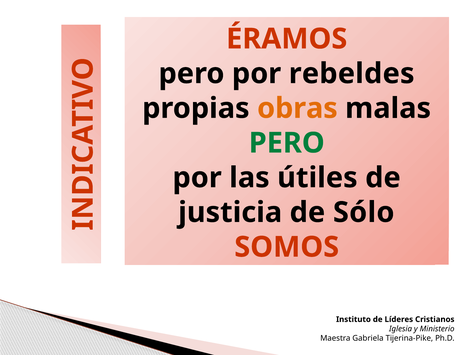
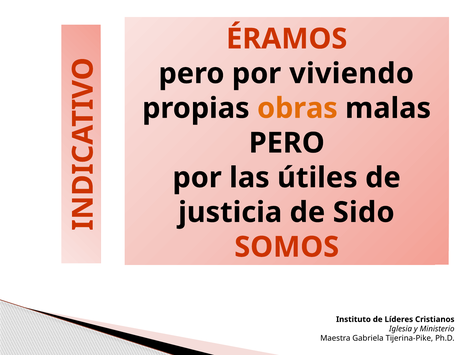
rebeldes: rebeldes -> viviendo (352, 74)
PERO colour: green -> black (287, 143)
Sólo: Sólo -> Sido (364, 212)
